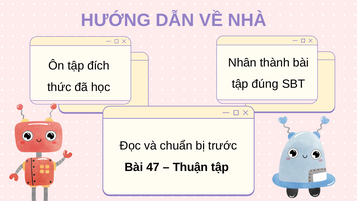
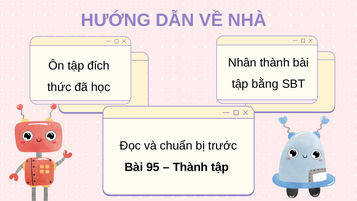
đúng: đúng -> bằng (265, 84)
47: 47 -> 95 (153, 167)
Thuận: Thuận -> Thành (190, 167)
